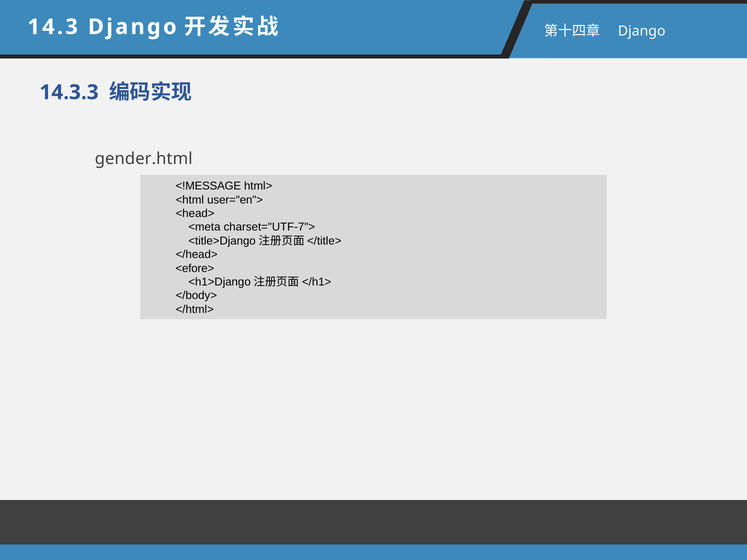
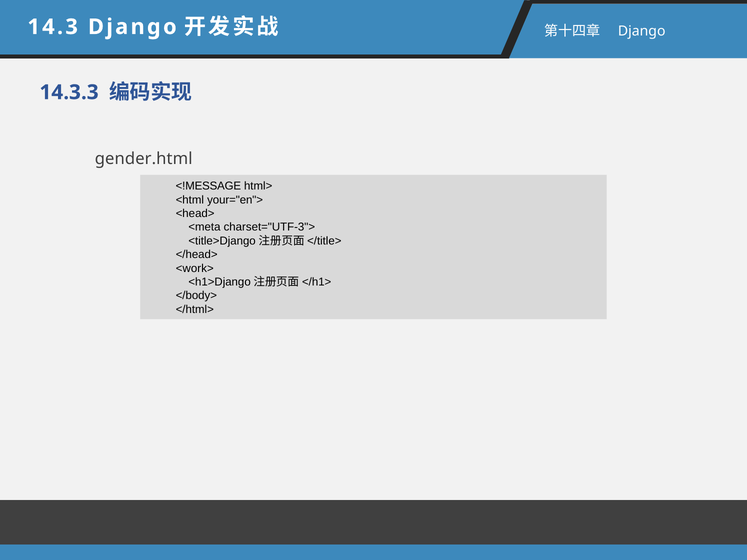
user="en">: user="en"> -> your="en"> (235, 200)
charset="UTF-7">: charset="UTF-7"> -> charset="UTF-3"> (269, 227)
<efore>: <efore> -> <work> (195, 268)
